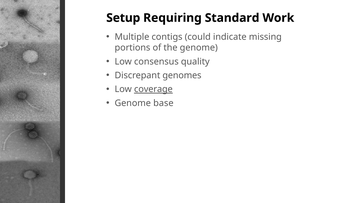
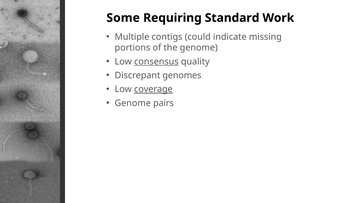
Setup: Setup -> Some (123, 18)
consensus underline: none -> present (156, 62)
base: base -> pairs (163, 103)
